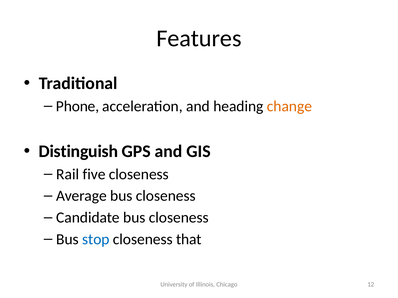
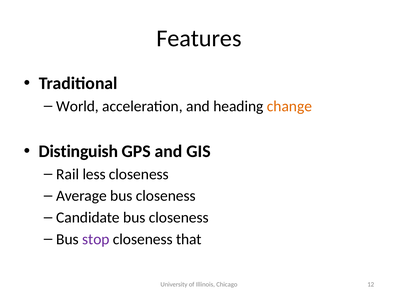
Phone: Phone -> World (78, 106)
five: five -> less (94, 174)
stop colour: blue -> purple (96, 240)
